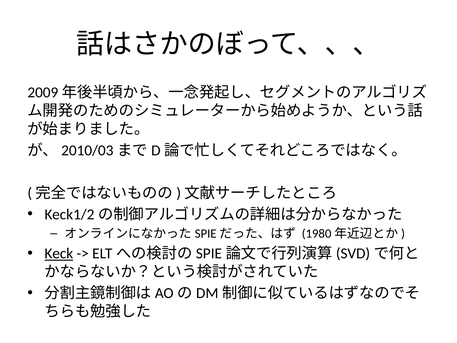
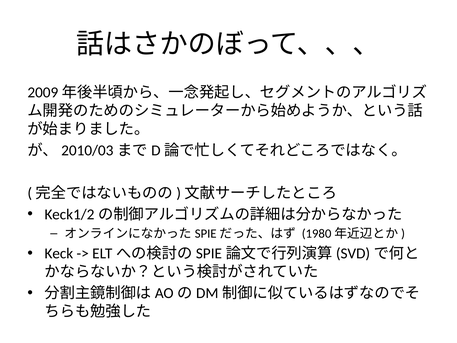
Keck underline: present -> none (59, 253)
